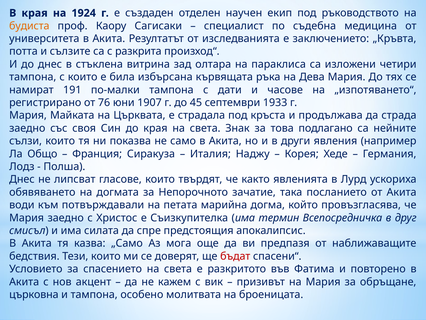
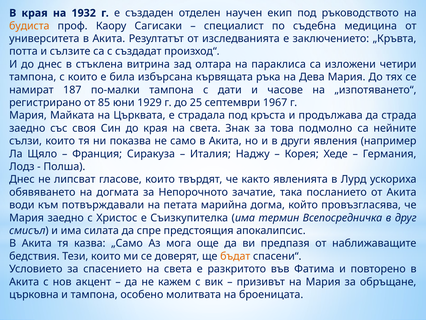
1924: 1924 -> 1932 (84, 13)
разкрита: разкрита -> създадат (138, 51)
191: 191 -> 187 (72, 90)
76: 76 -> 85 (104, 103)
1907: 1907 -> 1929 (150, 103)
45: 45 -> 25 (196, 103)
1933: 1933 -> 1967 (275, 103)
подлагано: подлагано -> подмолно (326, 128)
Общо: Общо -> Щяло (42, 154)
бъдат colour: red -> orange (235, 256)
